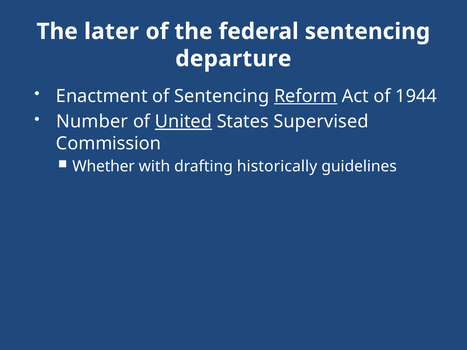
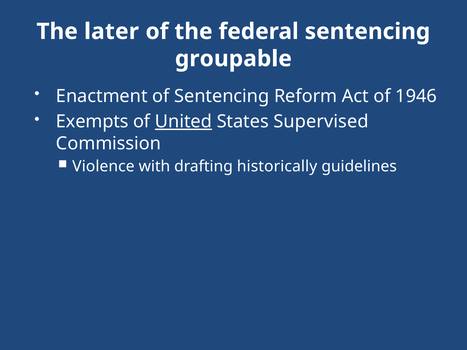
departure: departure -> groupable (233, 59)
Reform underline: present -> none (306, 96)
1944: 1944 -> 1946 (416, 96)
Number: Number -> Exempts (92, 122)
Whether: Whether -> Violence (103, 167)
